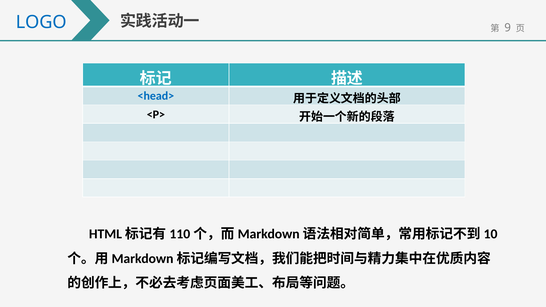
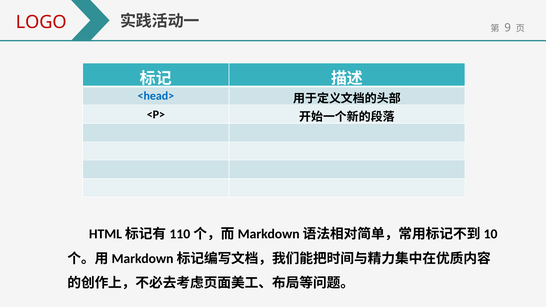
LOGO colour: blue -> red (41, 22)
